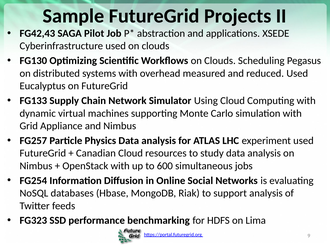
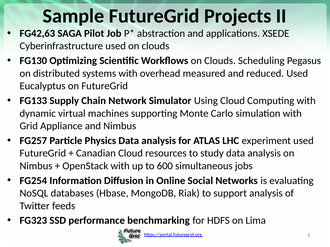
FG42,43: FG42,43 -> FG42,63 (37, 33)
